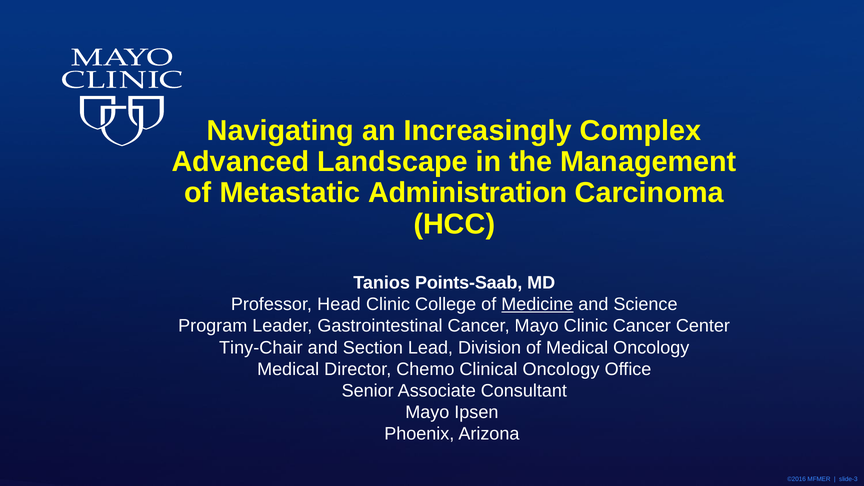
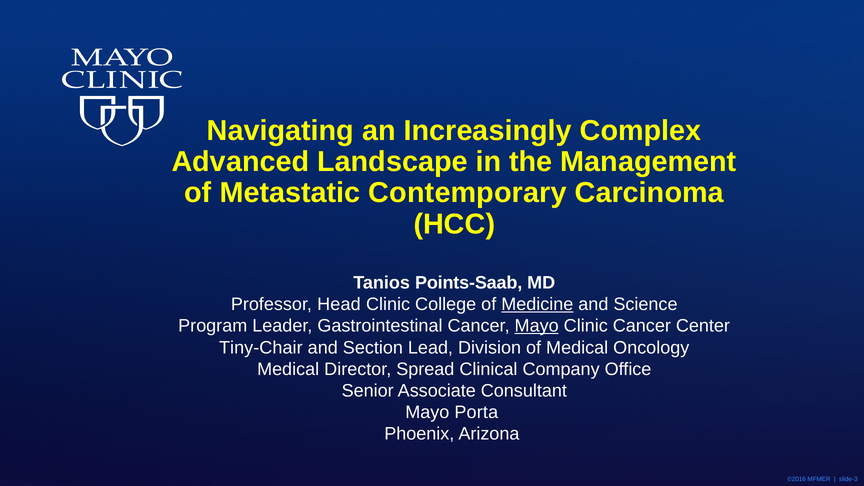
Administration: Administration -> Contemporary (468, 193)
Mayo underline: none -> present (537, 326)
Chemo: Chemo -> Spread (425, 369)
Clinical Oncology: Oncology -> Company (561, 369)
Ipsen: Ipsen -> Porta (476, 412)
